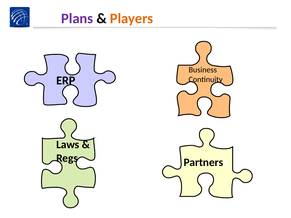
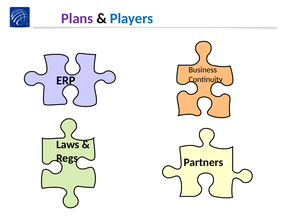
Players colour: orange -> blue (132, 18)
